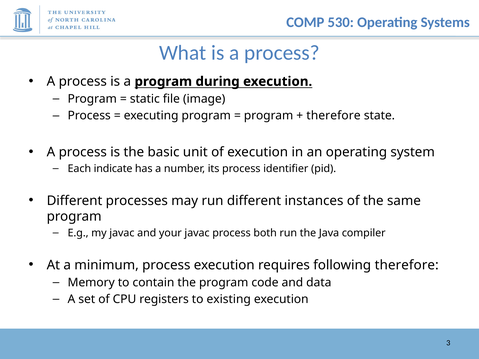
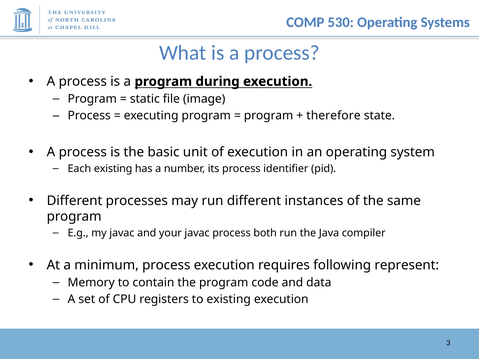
Each indicate: indicate -> existing (113, 169)
following therefore: therefore -> represent (407, 265)
